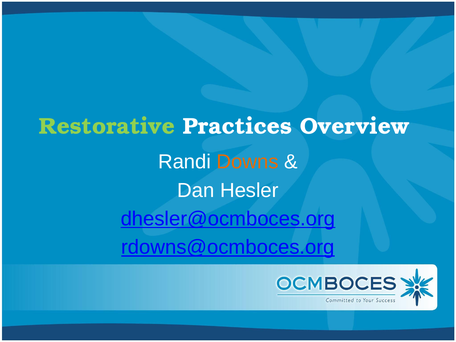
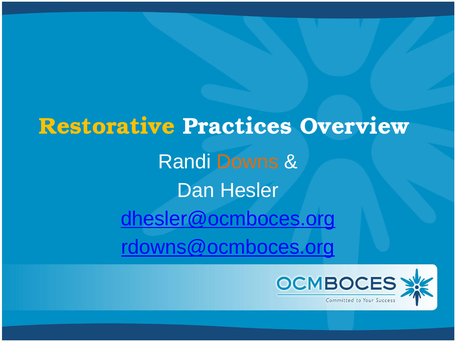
Restorative colour: light green -> yellow (107, 126)
